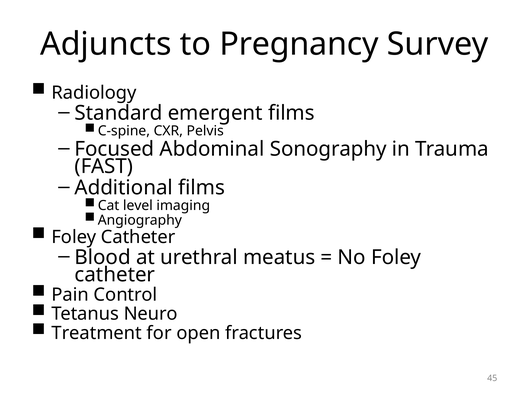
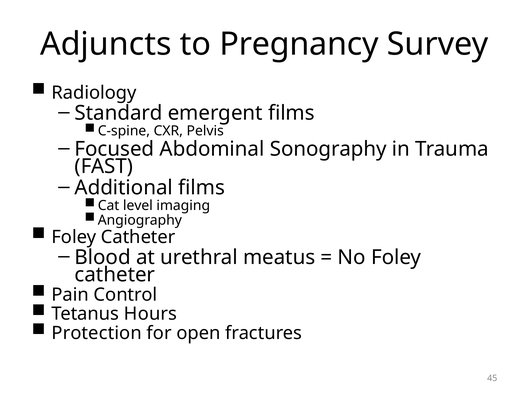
Neuro: Neuro -> Hours (151, 314)
Treatment: Treatment -> Protection (97, 333)
